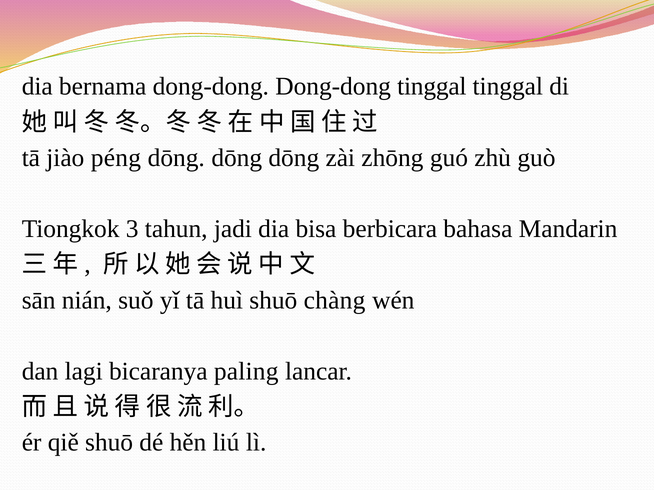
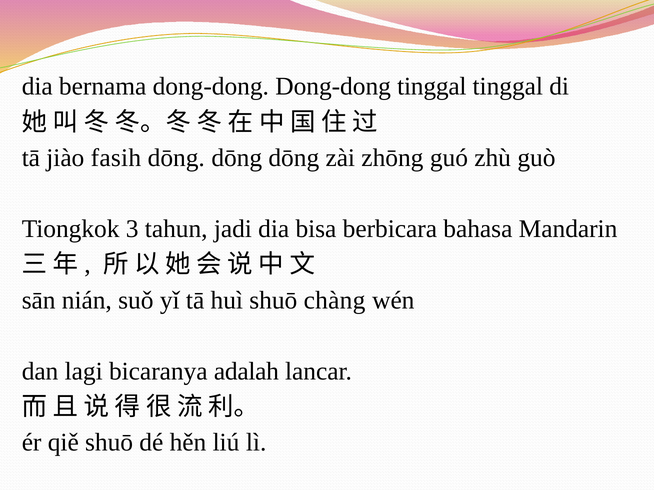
péng: péng -> fasih (116, 158)
paling: paling -> adalah (246, 372)
